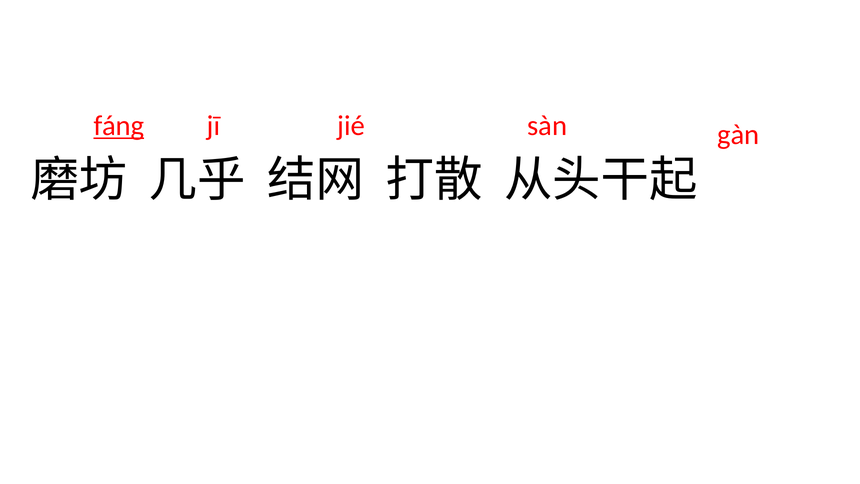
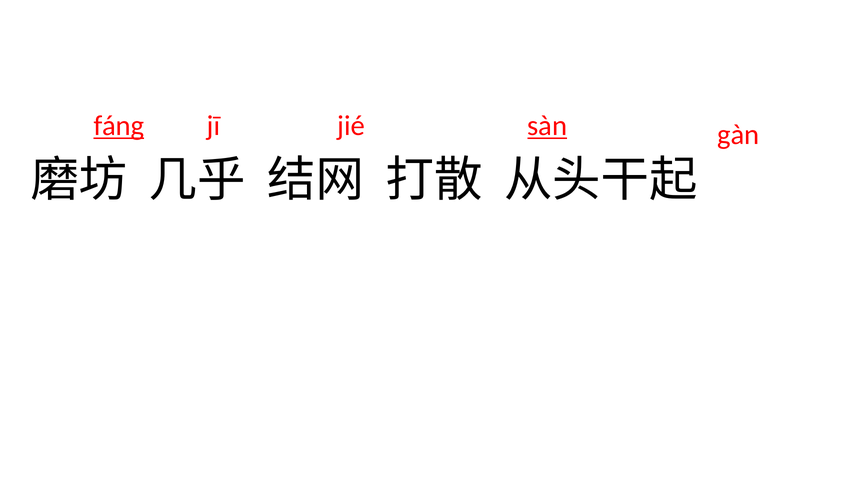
sàn underline: none -> present (547, 126)
